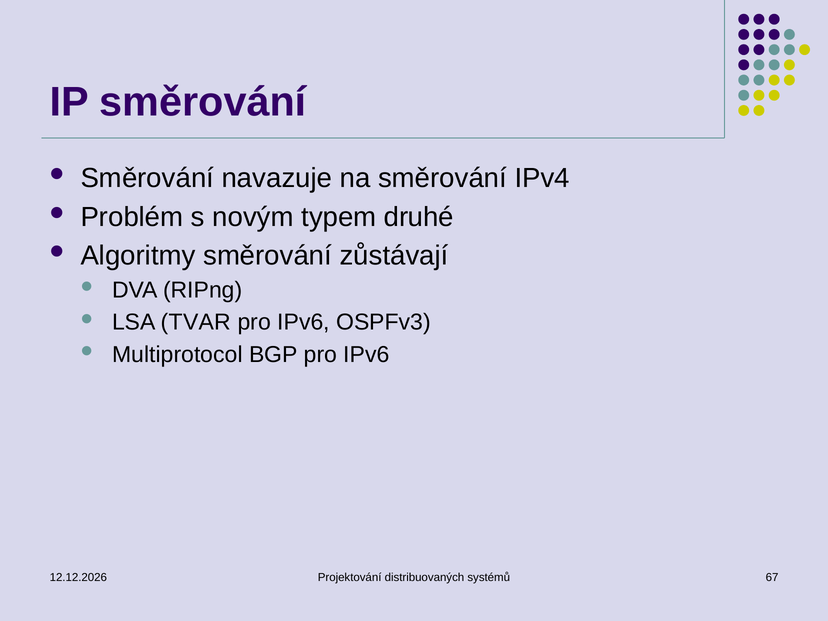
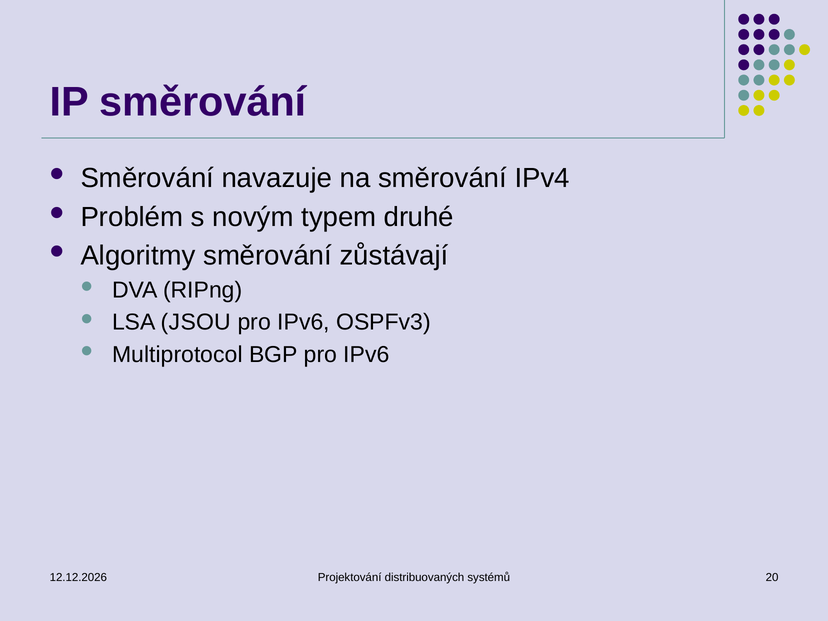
TVAR: TVAR -> JSOU (196, 322)
67: 67 -> 20 (772, 578)
